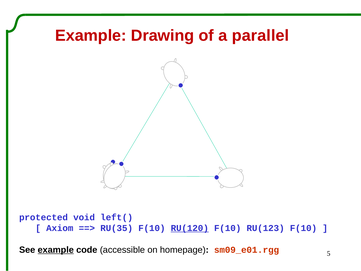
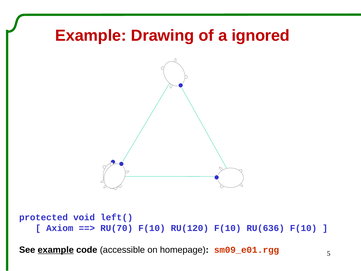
parallel: parallel -> ignored (261, 36)
RU(35: RU(35 -> RU(70 (117, 228)
RU(120 underline: present -> none (190, 228)
RU(123: RU(123 -> RU(636 (266, 228)
